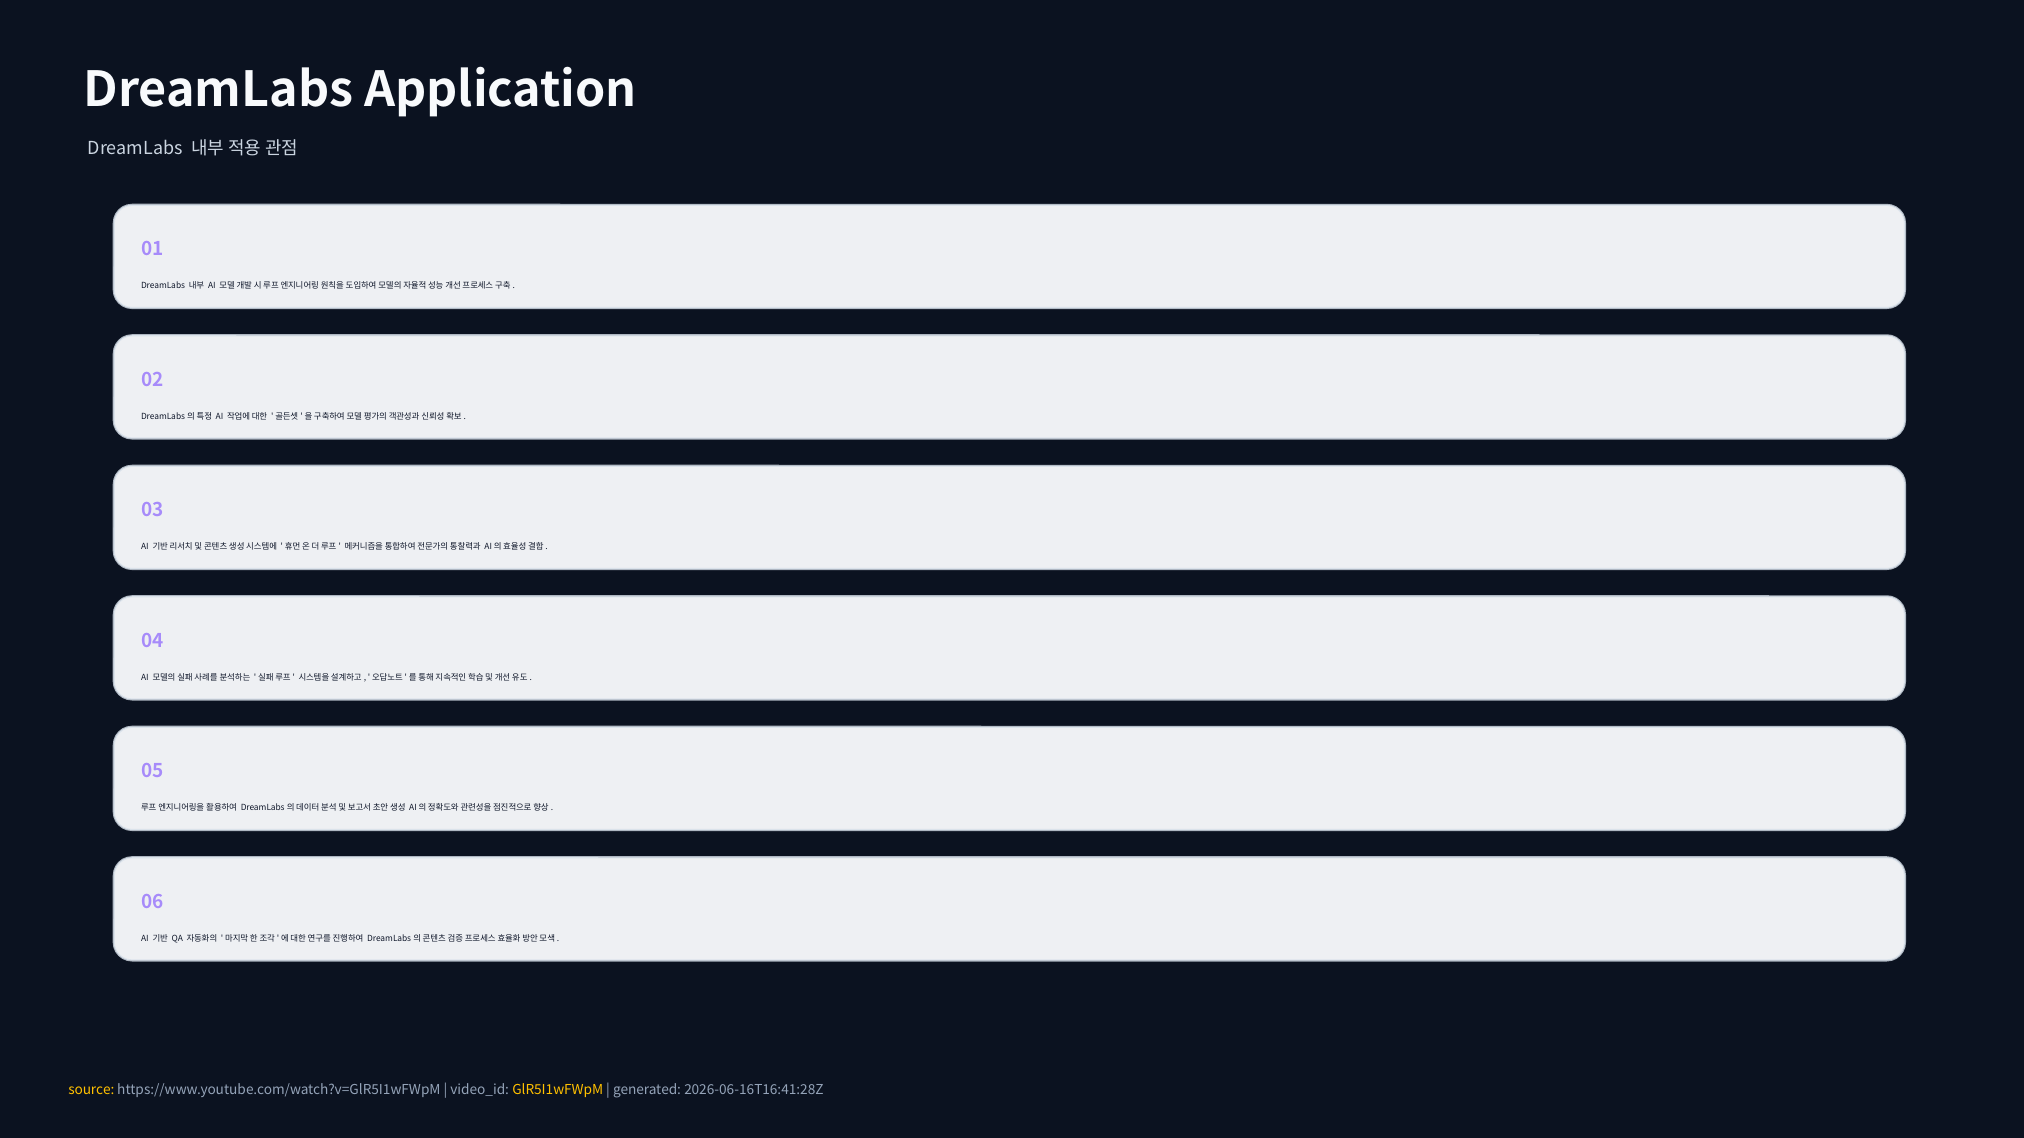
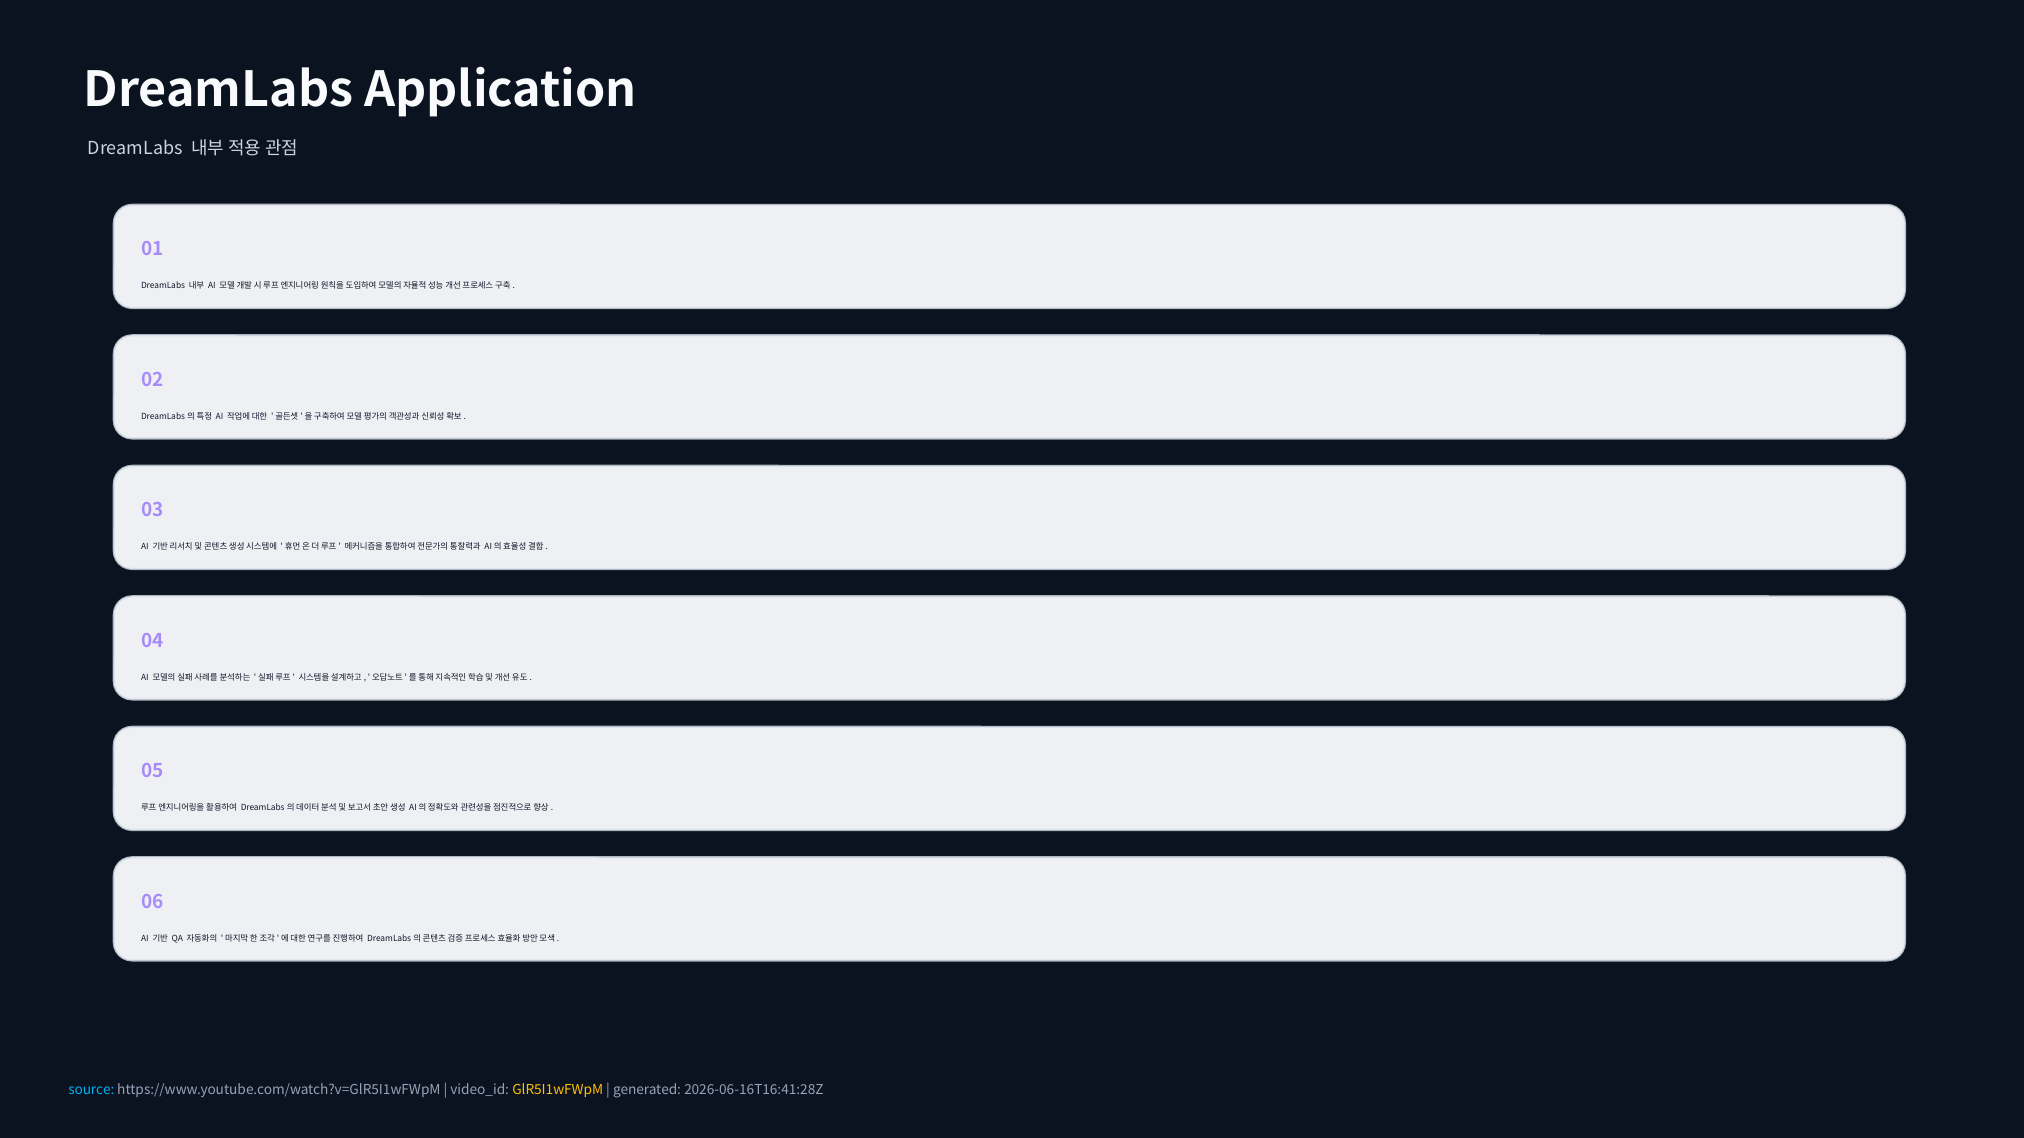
source colour: yellow -> light blue (91, 1090)
